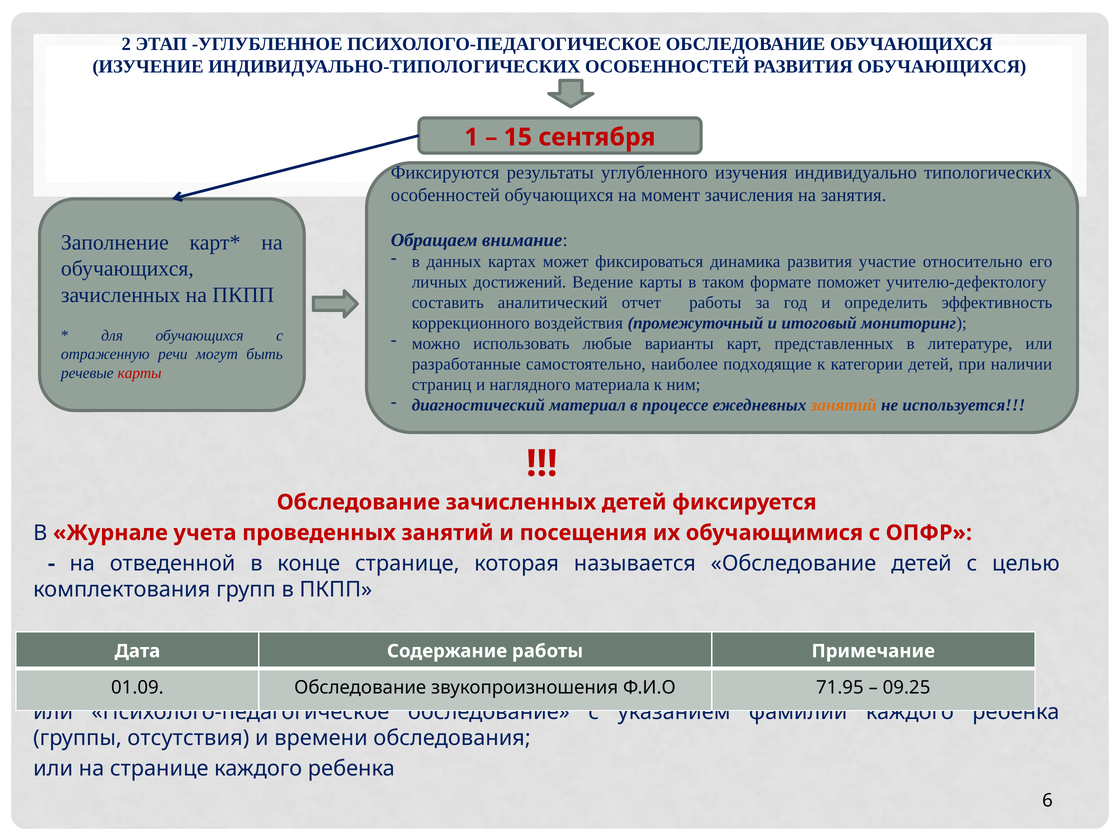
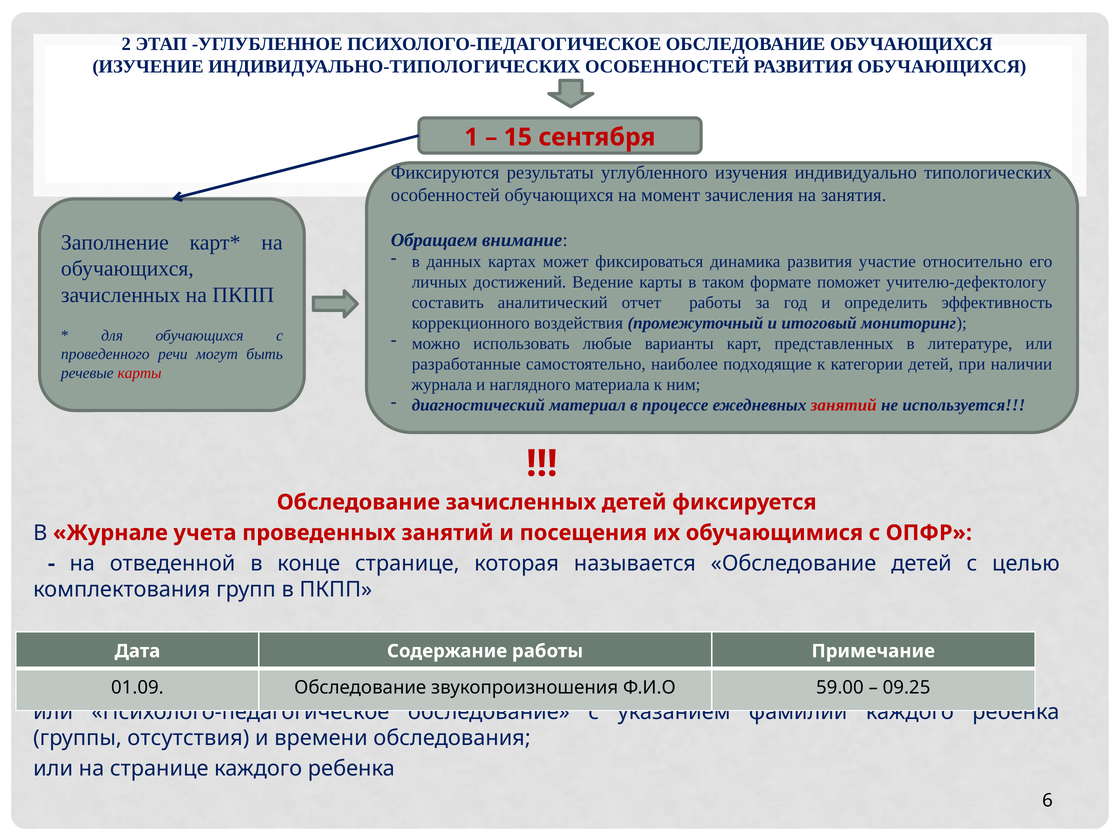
отраженную: отраженную -> проведенного (105, 354)
страниц: страниц -> журнала (442, 385)
занятий colour: orange -> red (844, 405)
71.95: 71.95 -> 59.00 (840, 688)
